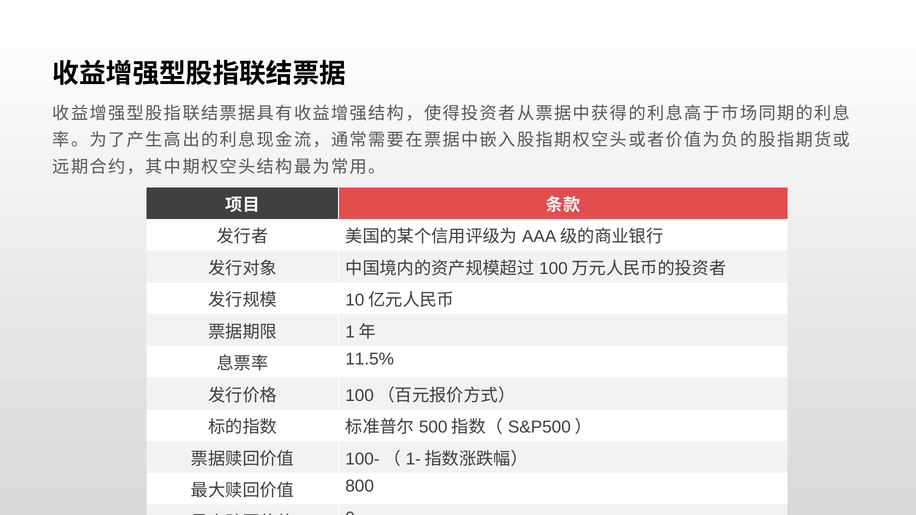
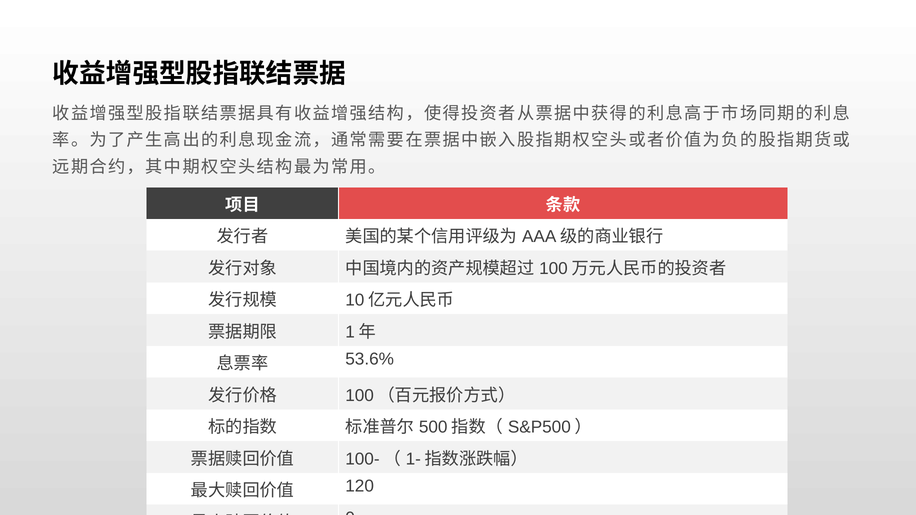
11.5%: 11.5% -> 53.6% (370, 359)
800: 800 -> 120 (360, 486)
